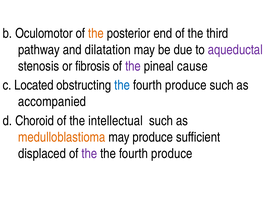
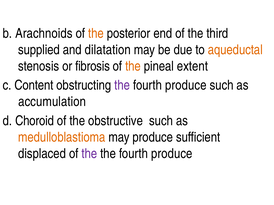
Oculomotor: Oculomotor -> Arachnoids (44, 33)
pathway: pathway -> supplied (39, 50)
aqueductal colour: purple -> orange (235, 50)
the colour: purple -> orange (133, 66)
cause: cause -> extent (192, 66)
Located: Located -> Content (34, 85)
the colour: blue -> purple (122, 85)
accompanied: accompanied -> accumulation (52, 102)
intellectual: intellectual -> obstructive (116, 121)
